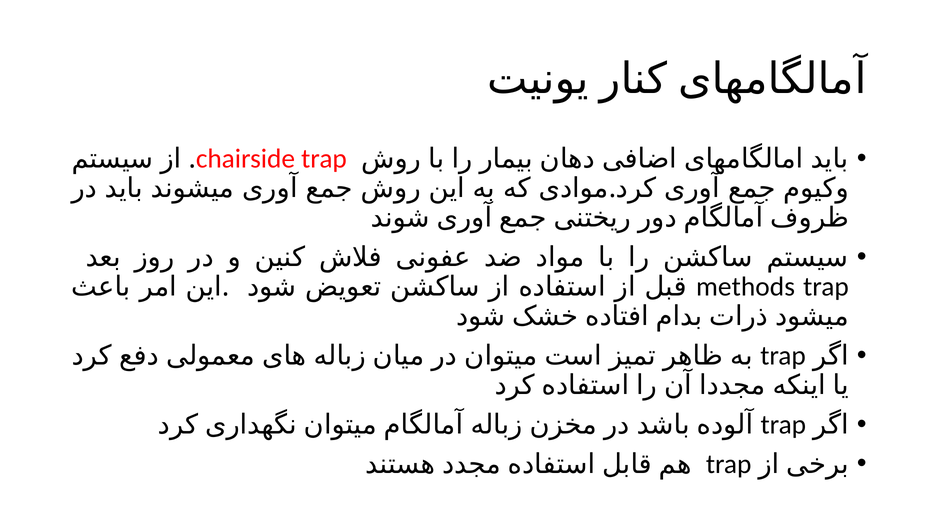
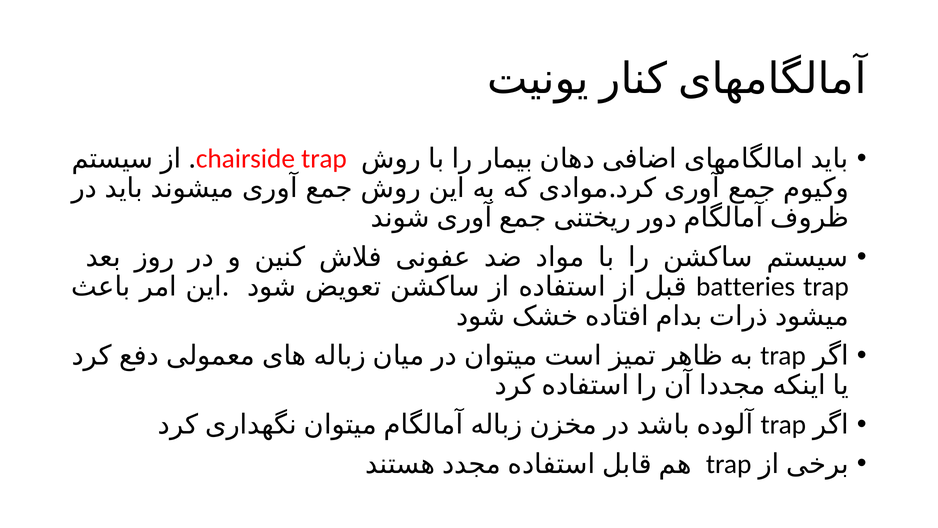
methods: methods -> batteries (746, 287)
